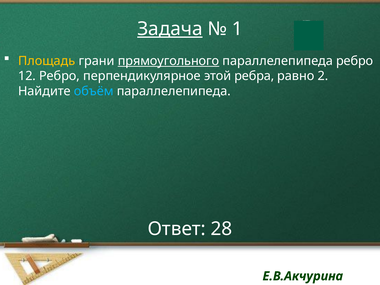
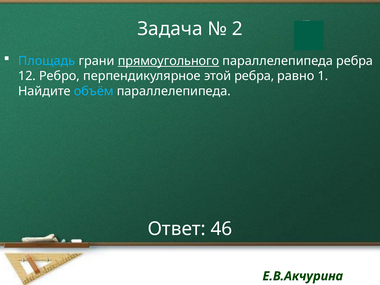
Задача underline: present -> none (170, 29)
1: 1 -> 2 (237, 29)
Площадь colour: yellow -> light blue (47, 61)
параллелепипеда ребро: ребро -> ребра (355, 61)
2: 2 -> 1 (323, 76)
28: 28 -> 46 (221, 229)
